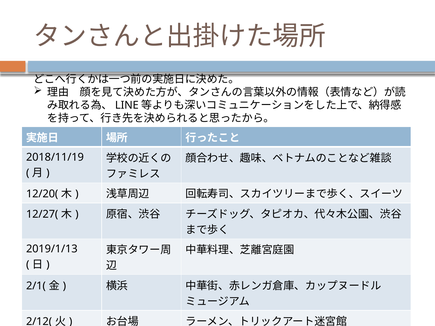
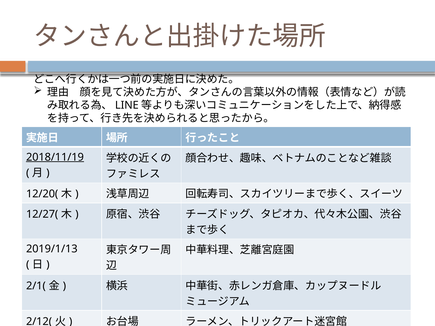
2018/11/19 underline: none -> present (55, 157)
